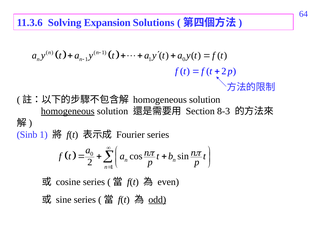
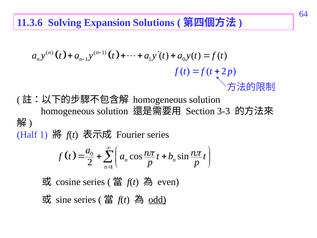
homogeneous underline: present -> none (68, 111)
8-3: 8-3 -> 3-3 (224, 111)
Sinb: Sinb -> Half (27, 134)
